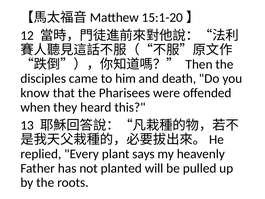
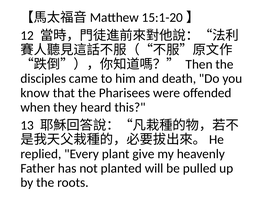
says: says -> give (143, 154)
